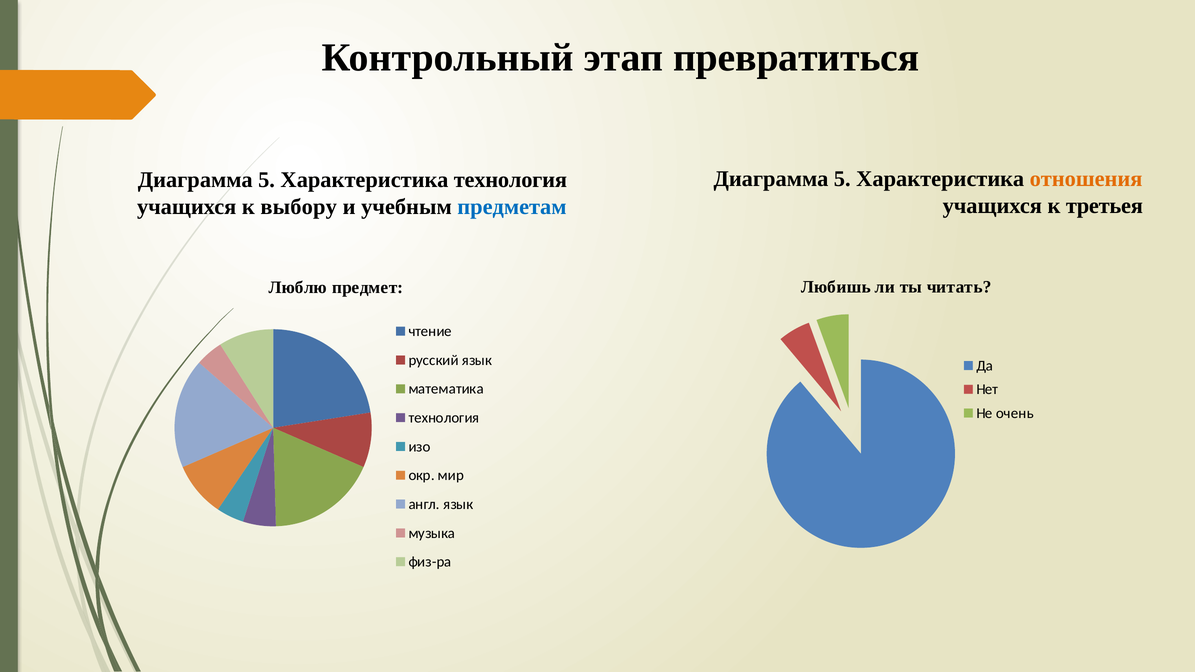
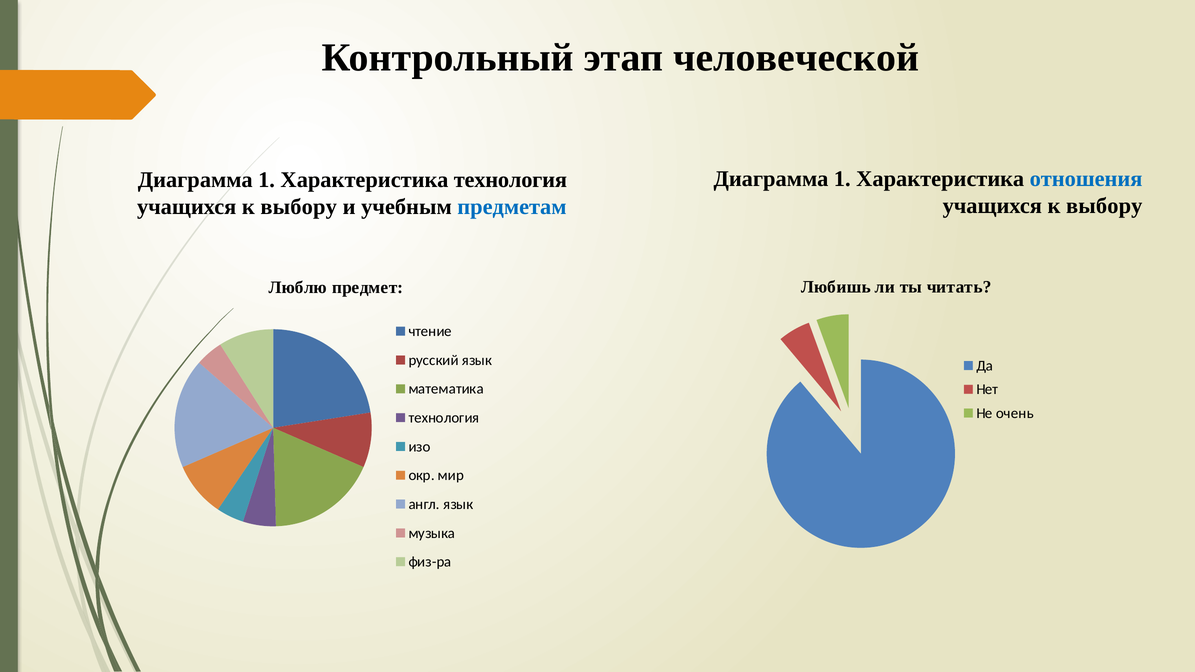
превратиться: превратиться -> человеческой (796, 58)
5: 5 -> 1 (842, 179)
отношения colour: orange -> blue (1086, 179)
5: 5 -> 1 (267, 180)
третьея: третьея -> выбору (1104, 206)
